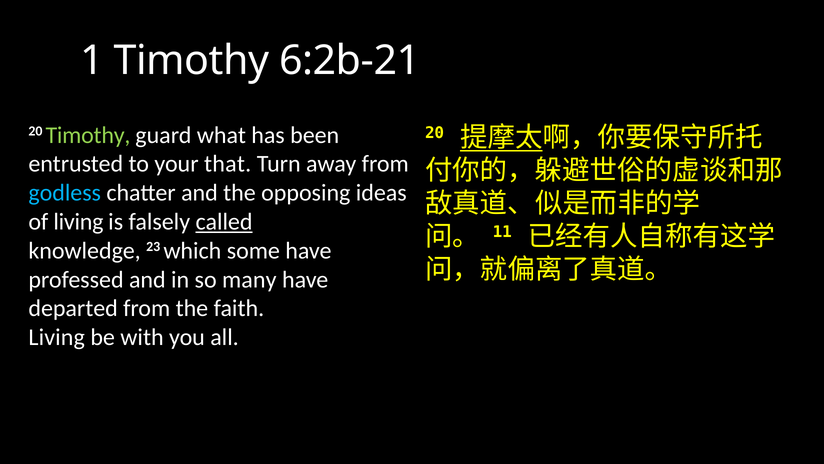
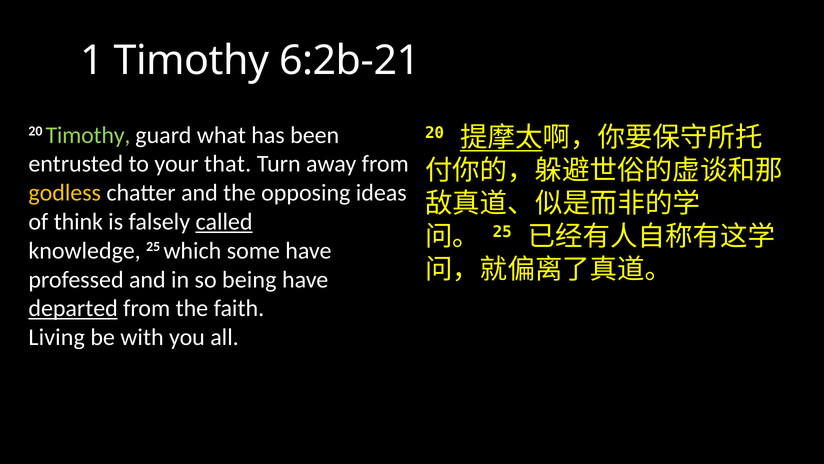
godless colour: light blue -> yellow (65, 193)
of living: living -> think (78, 222)
11: 11 -> 25 (502, 232)
knowledge 23: 23 -> 25 (153, 247)
many: many -> being (249, 279)
departed underline: none -> present (73, 308)
